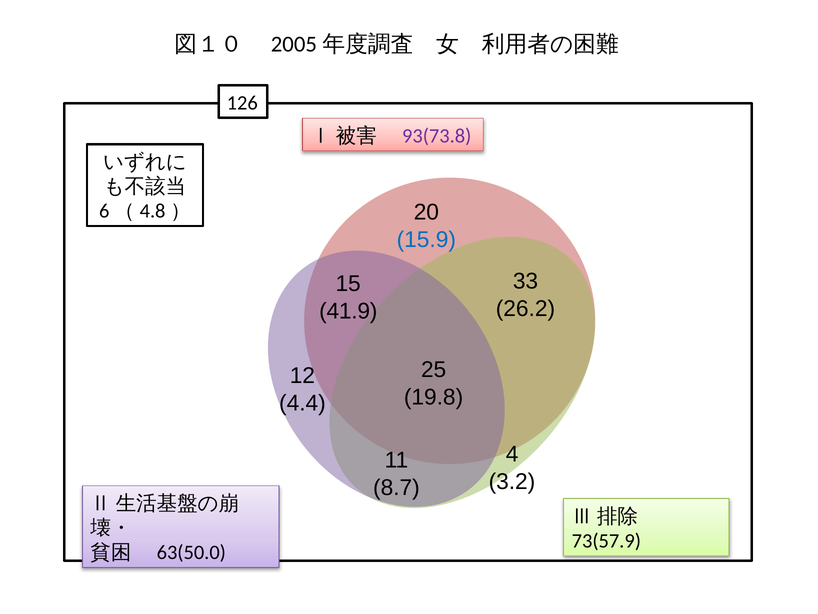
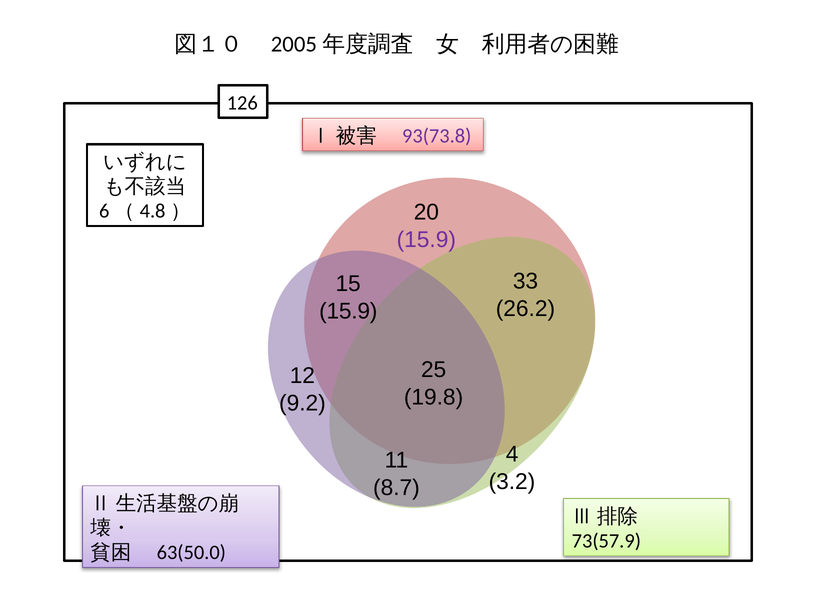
15.9 colour: blue -> purple (426, 240)
41.9: 41.9 -> 15.9 (348, 311)
4.4: 4.4 -> 9.2 (302, 403)
